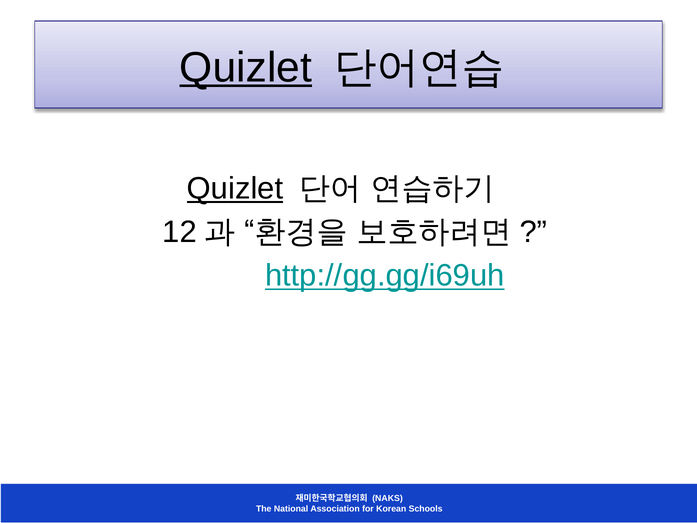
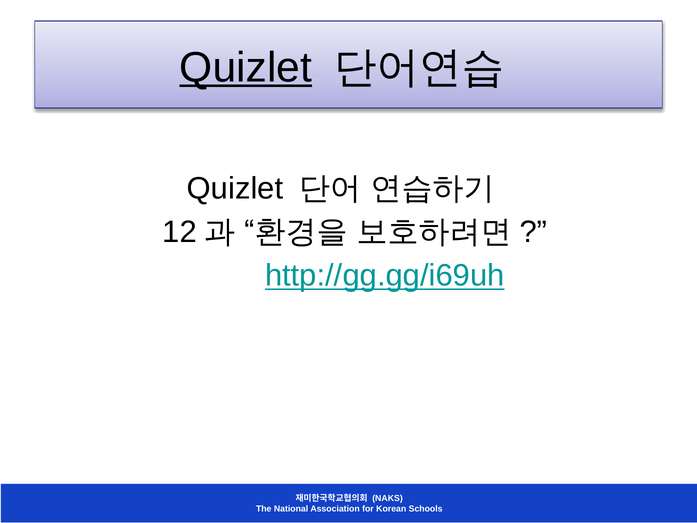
Quizlet underline: present -> none (235, 189)
